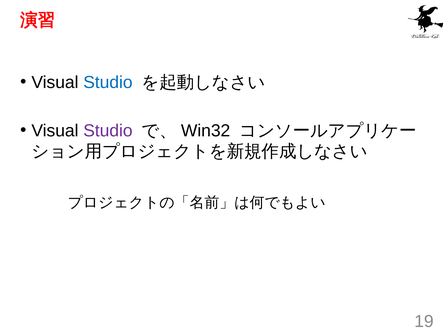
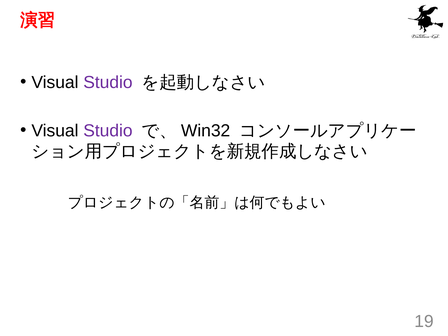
Studio colour: blue -> purple (108, 83)
